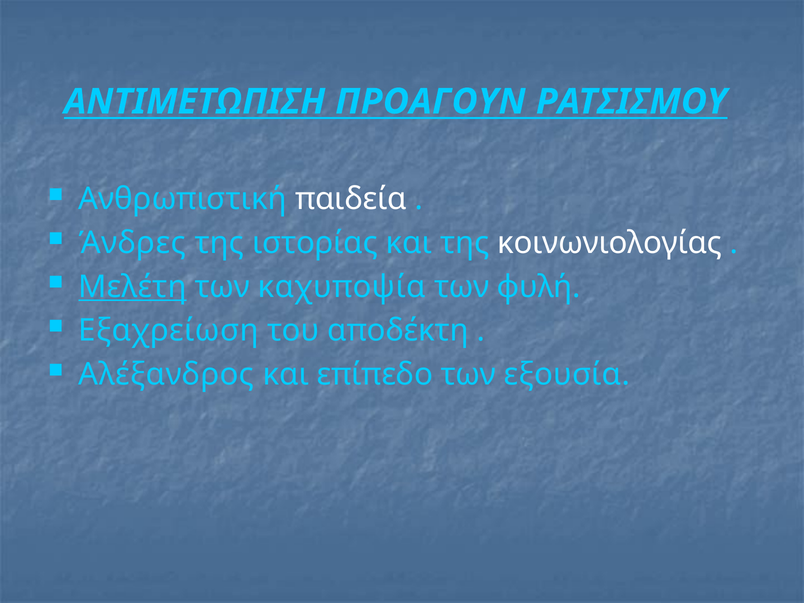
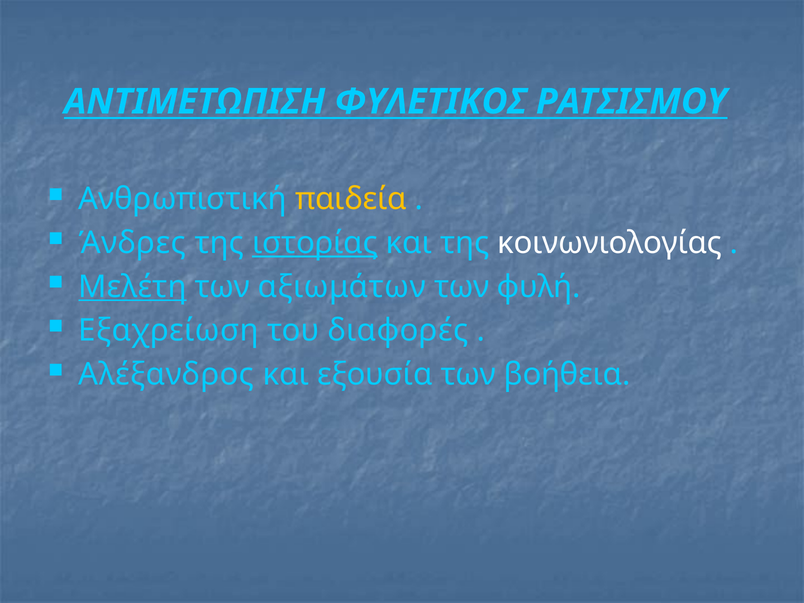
ΠΡΟΑΓΟΥΝ: ΠΡΟΑΓΟΥΝ -> ΦΥΛΕΤΙΚΟΣ (431, 102)
παιδεία colour: white -> yellow (351, 199)
ιστορίας underline: none -> present (315, 243)
καχυποψία: καχυποψία -> αξιωμάτων (342, 287)
αποδέκτη: αποδέκτη -> διαφορές (398, 331)
επίπεδο: επίπεδο -> εξουσία (375, 374)
εξουσία: εξουσία -> βοήθεια (567, 374)
